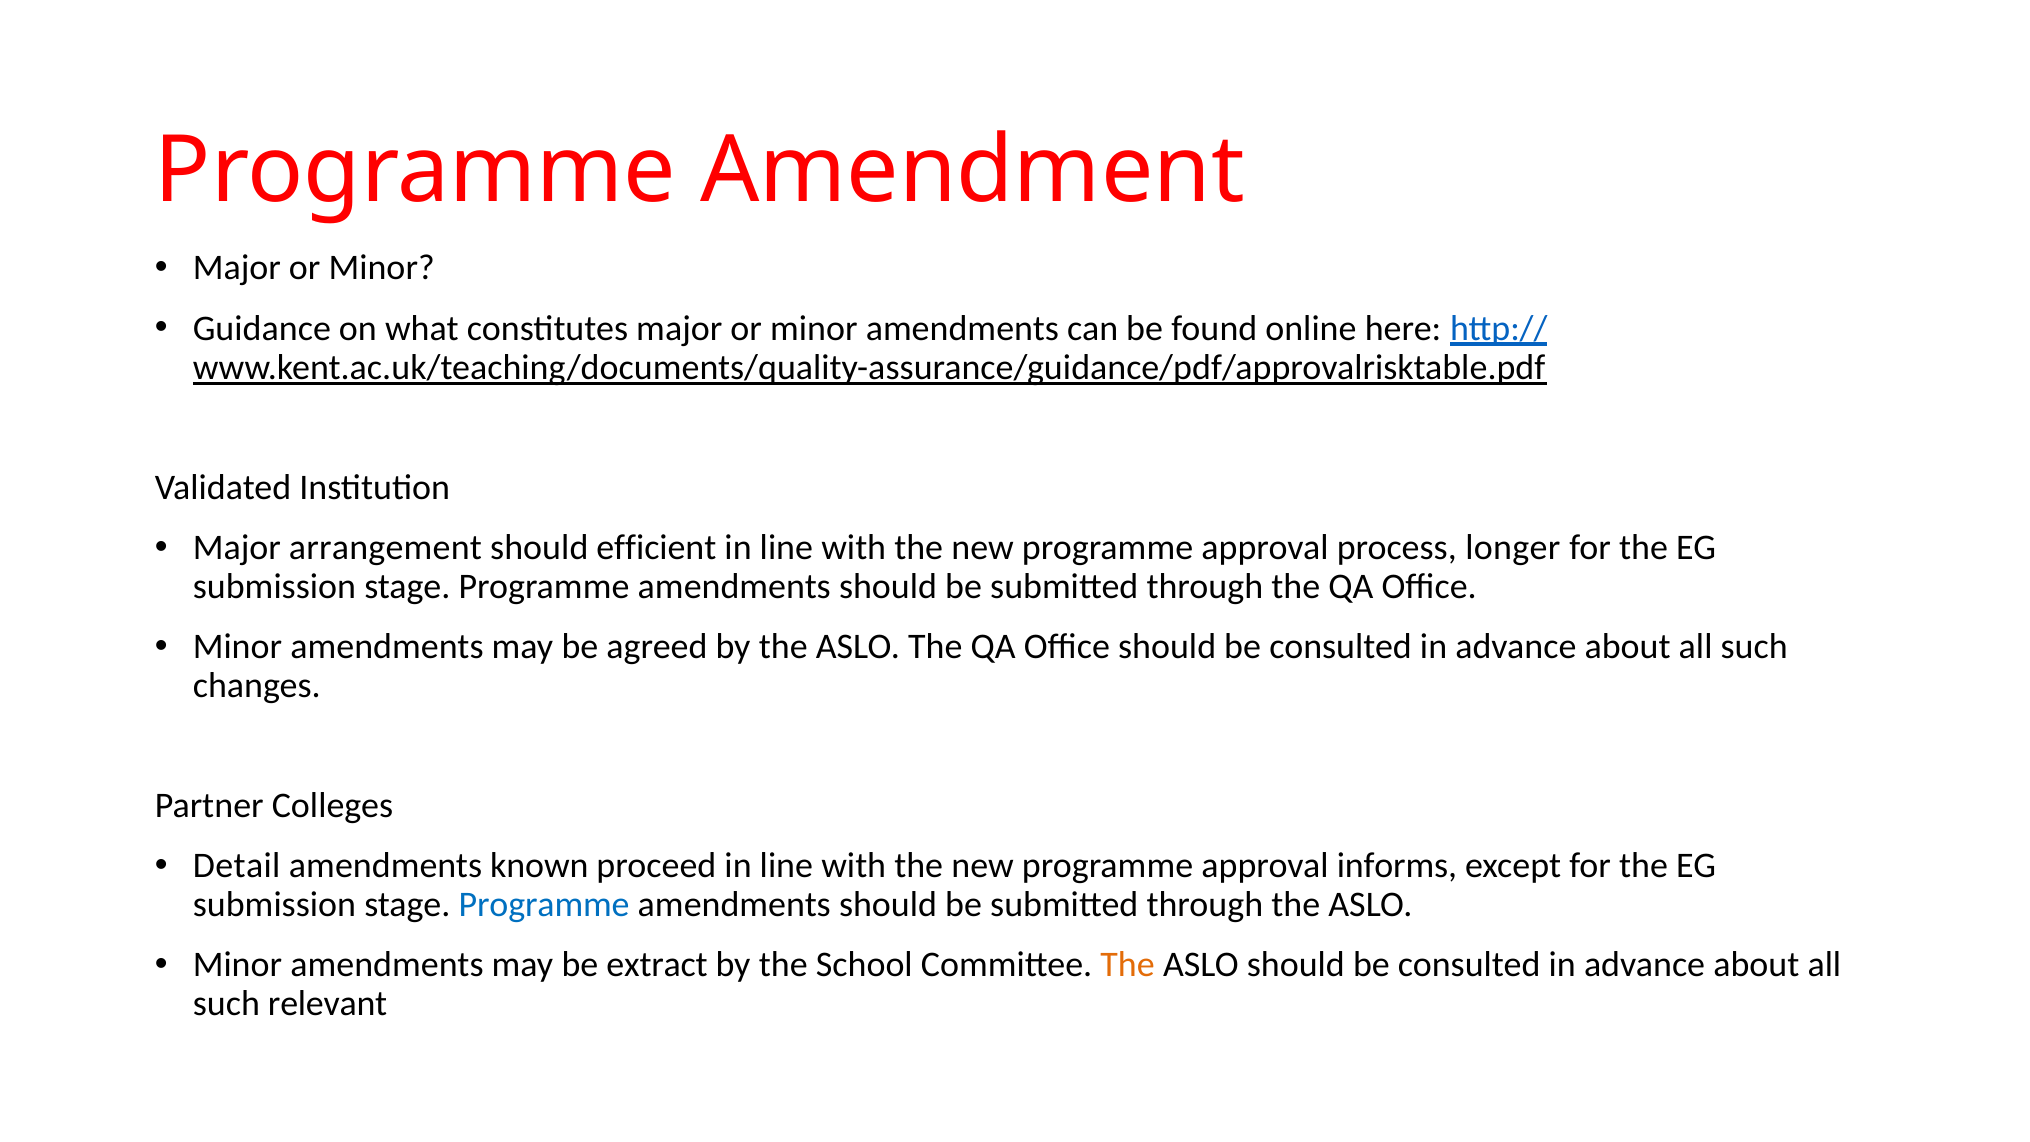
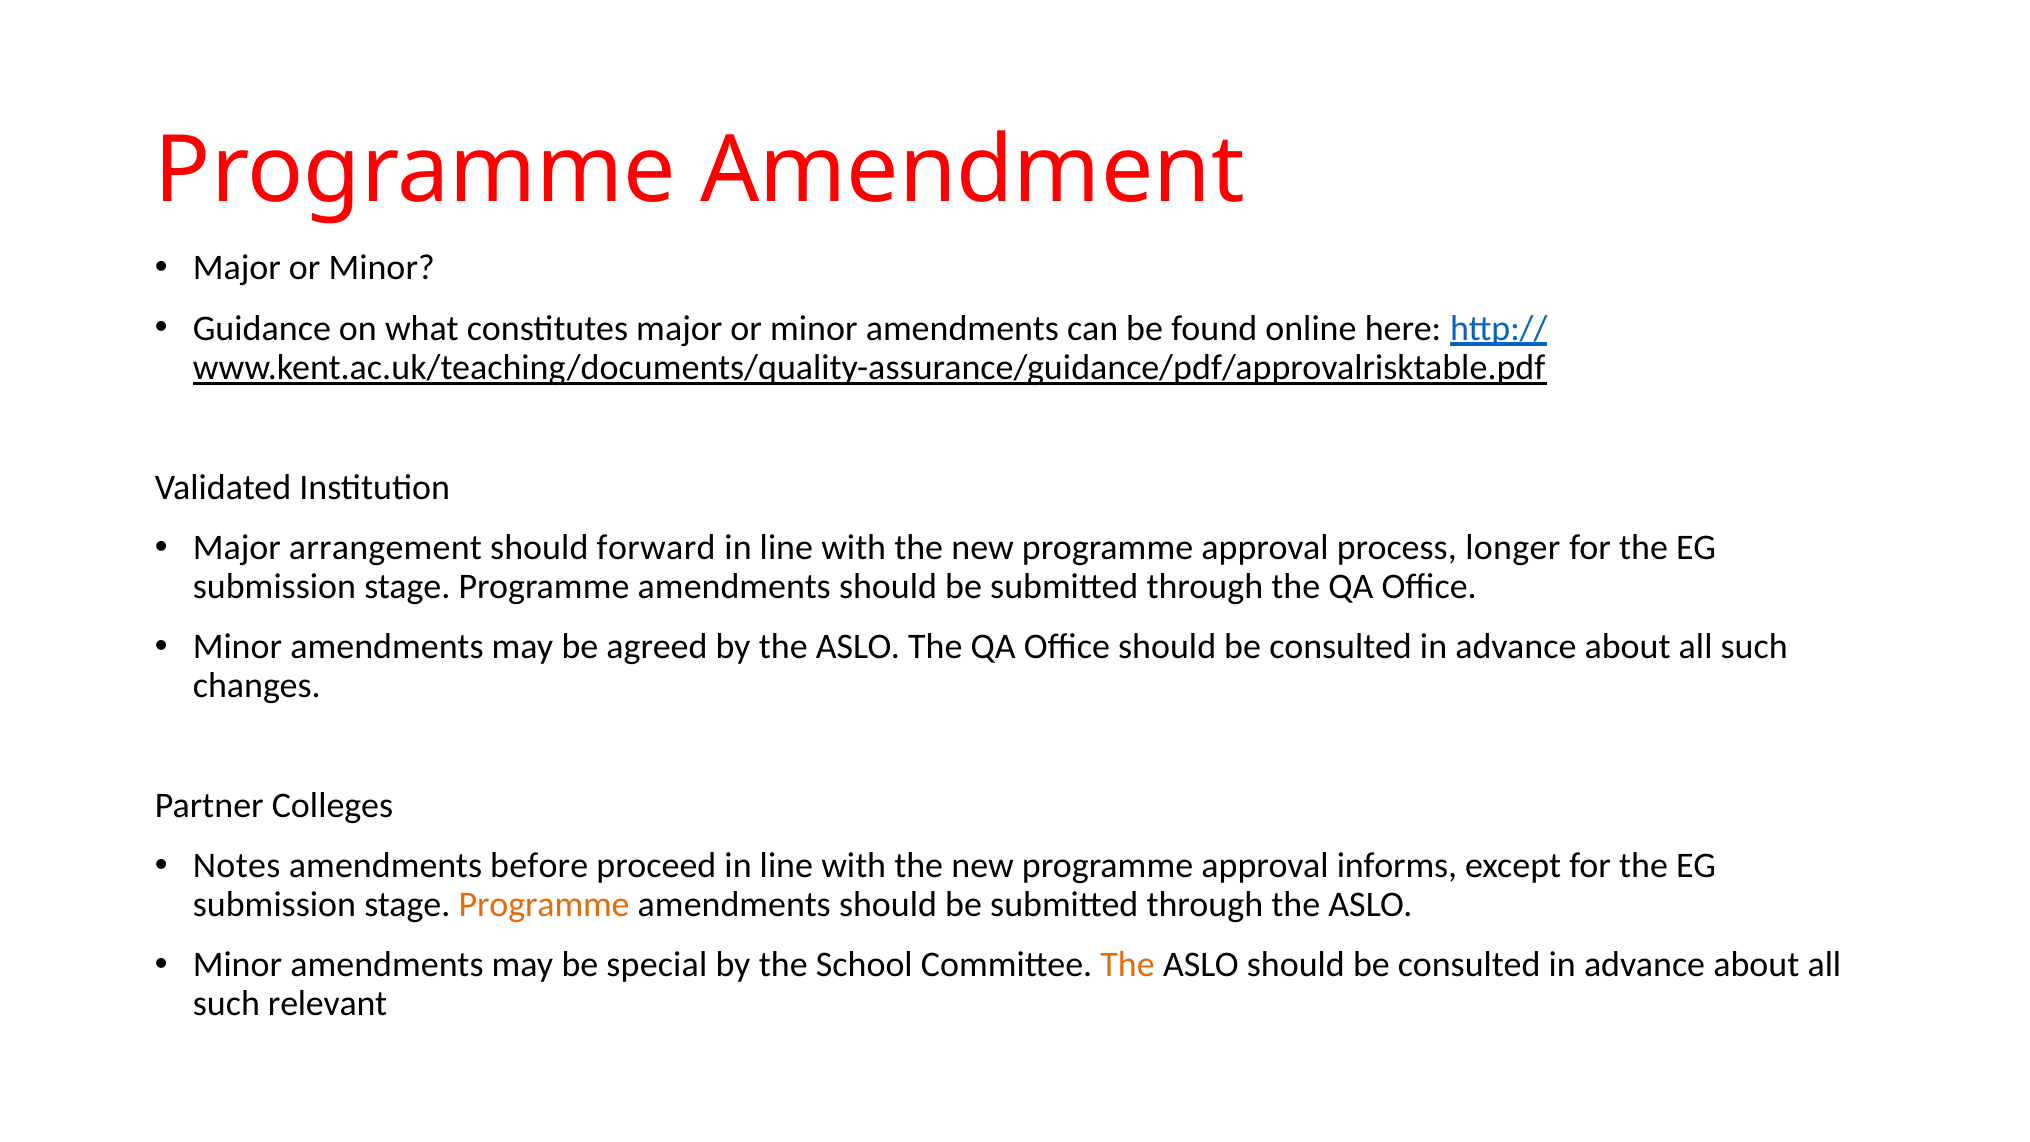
efficient: efficient -> forward (656, 548)
Detail: Detail -> Notes (237, 866)
known: known -> before (539, 866)
Programme colour: blue -> orange (544, 905)
extract: extract -> special (657, 965)
